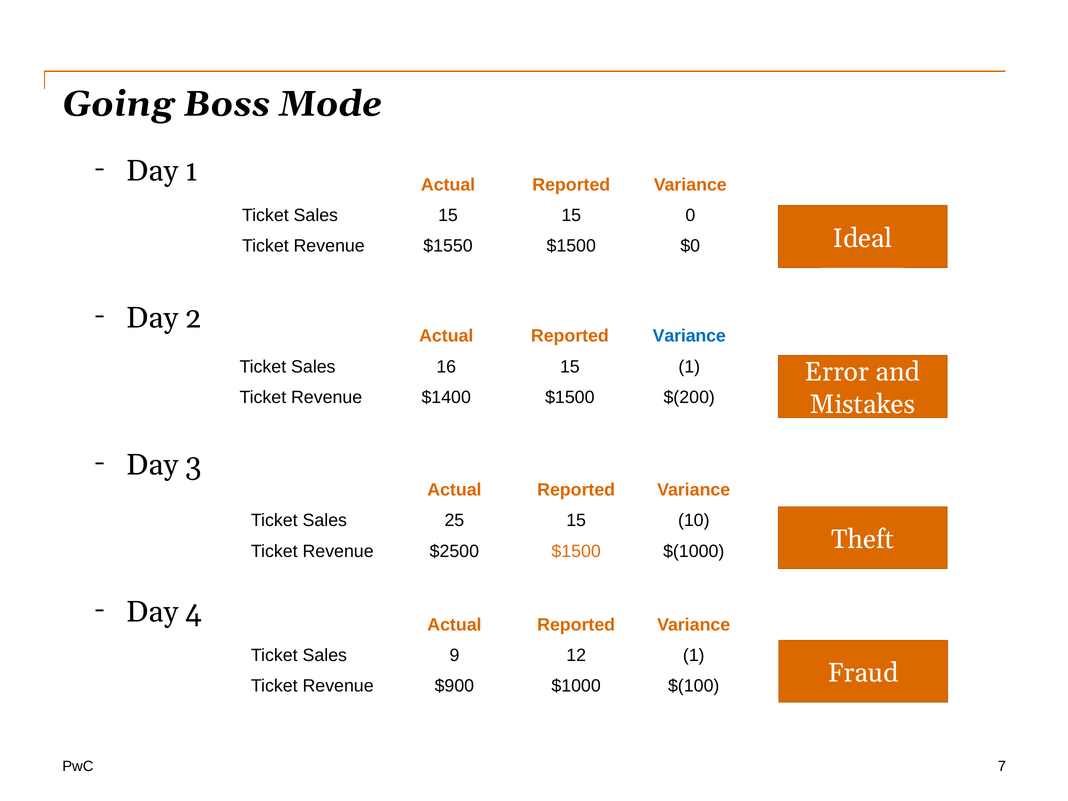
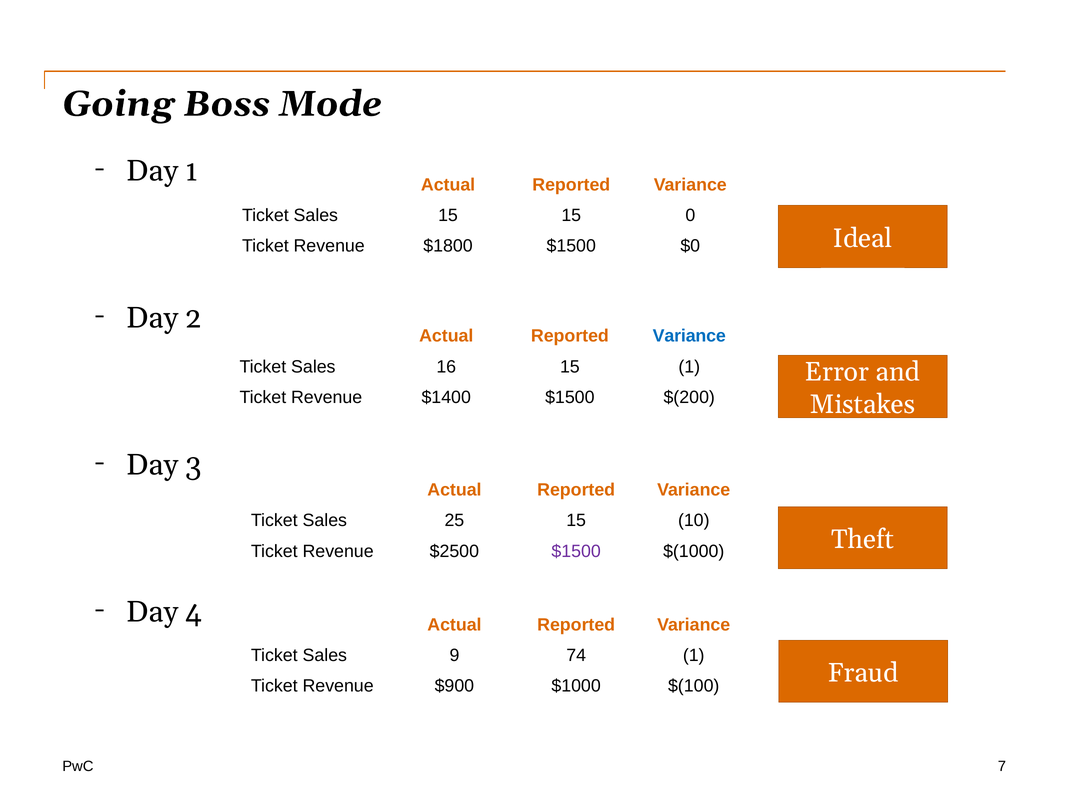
$1550: $1550 -> $1800 (448, 246)
$1500 colour: orange -> purple (576, 551)
12: 12 -> 74 (576, 655)
